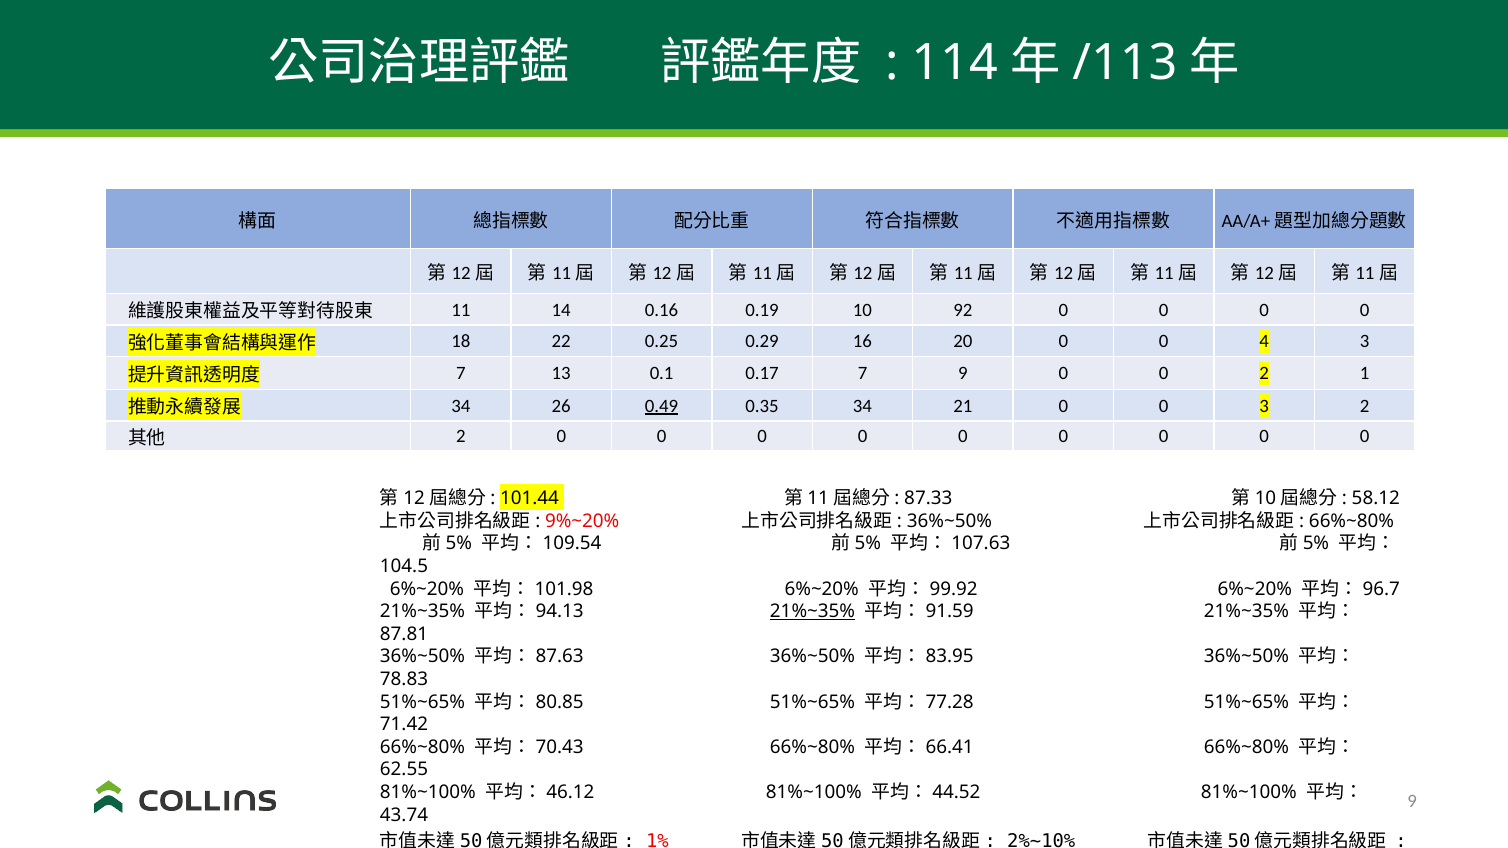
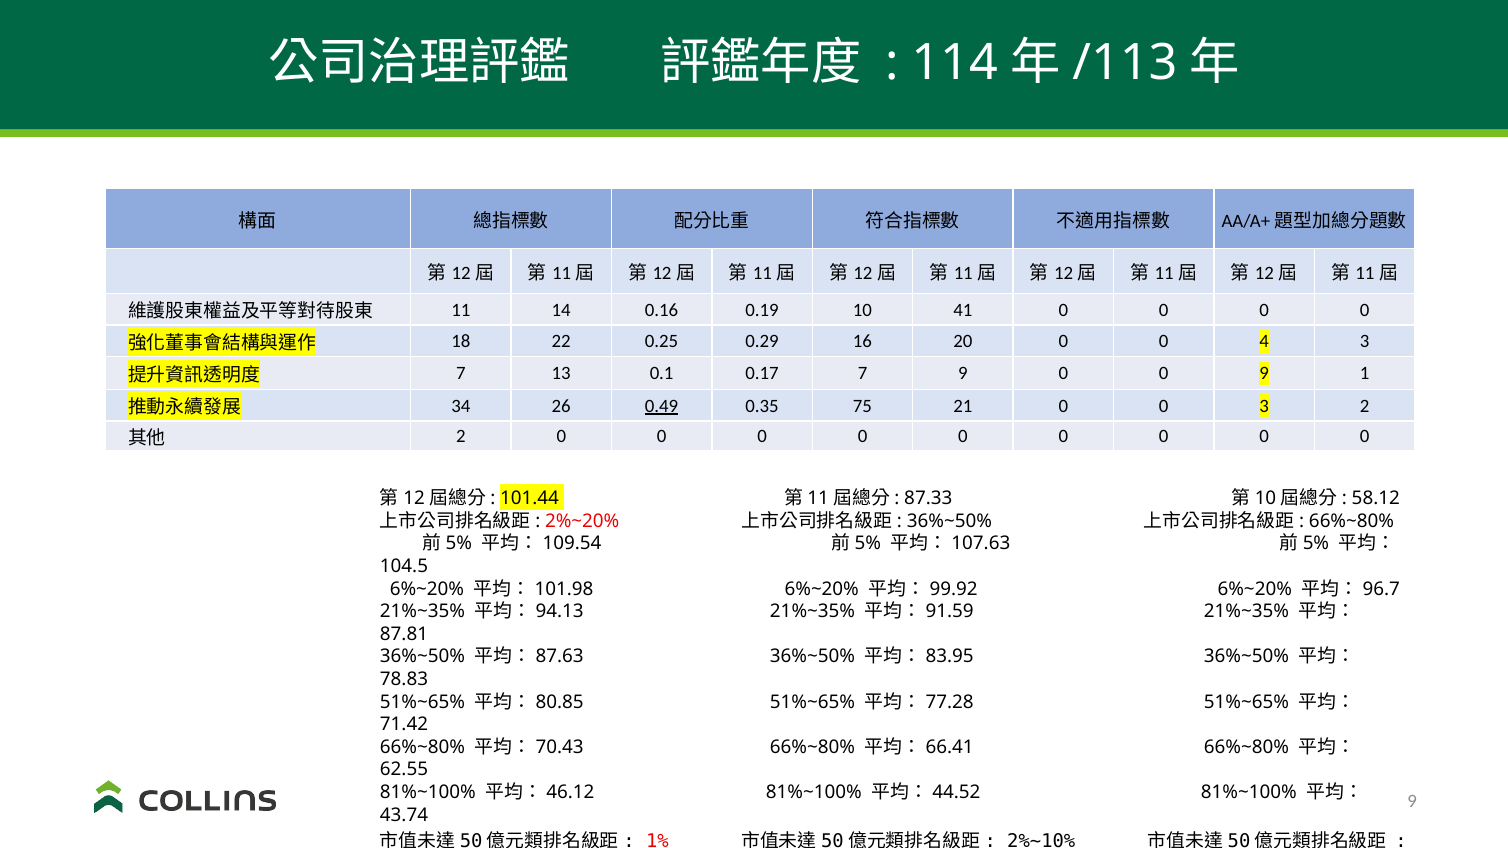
92: 92 -> 41 (963, 310)
0 2: 2 -> 9 (1264, 374)
0.35 34: 34 -> 75 (862, 406)
9%~20%: 9%~20% -> 2%~20% (582, 521)
21%~35% underline: present -> none (813, 612)
